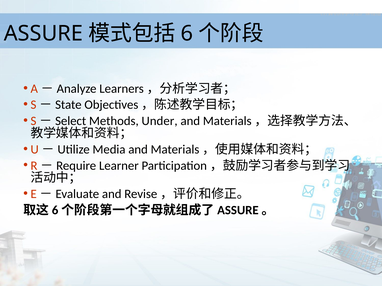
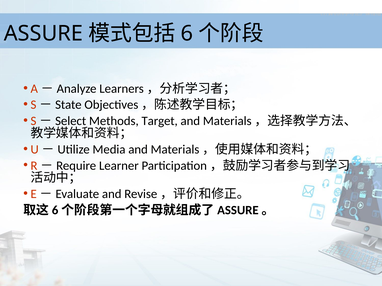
Under: Under -> Target (160, 121)
